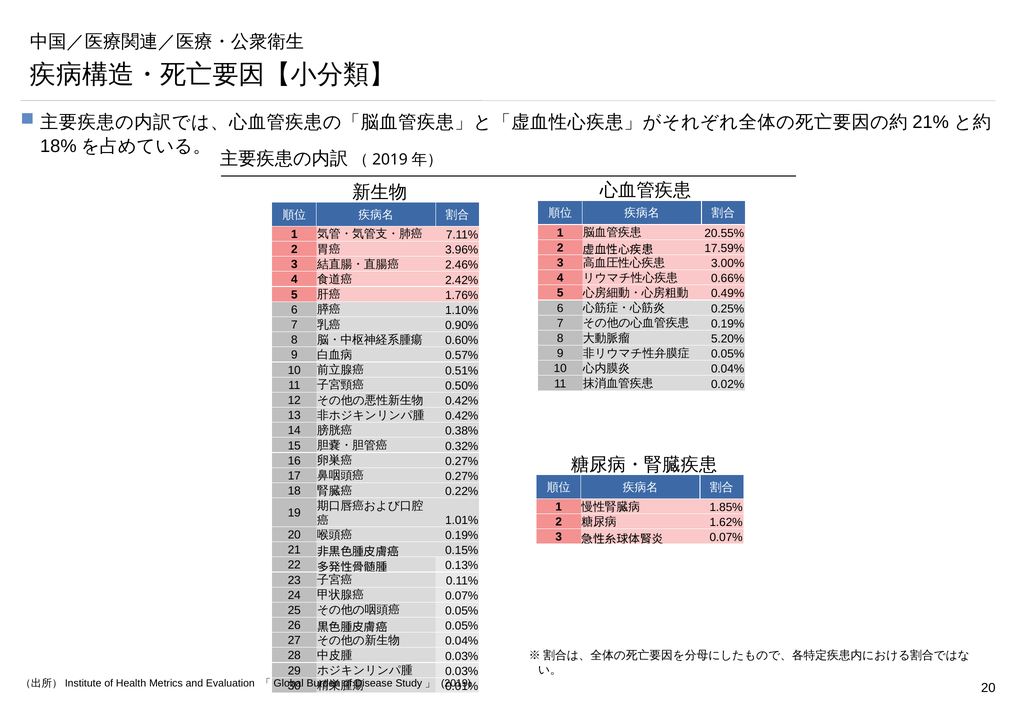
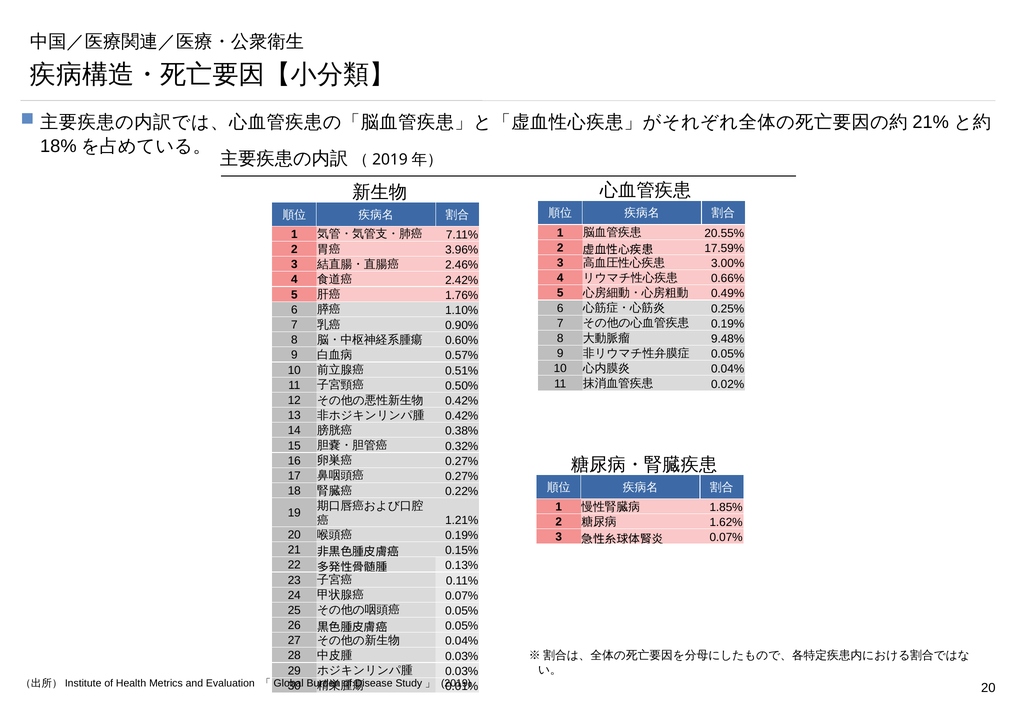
5.20%: 5.20% -> 9.48% (728, 339)
1.01%: 1.01% -> 1.21% (462, 521)
